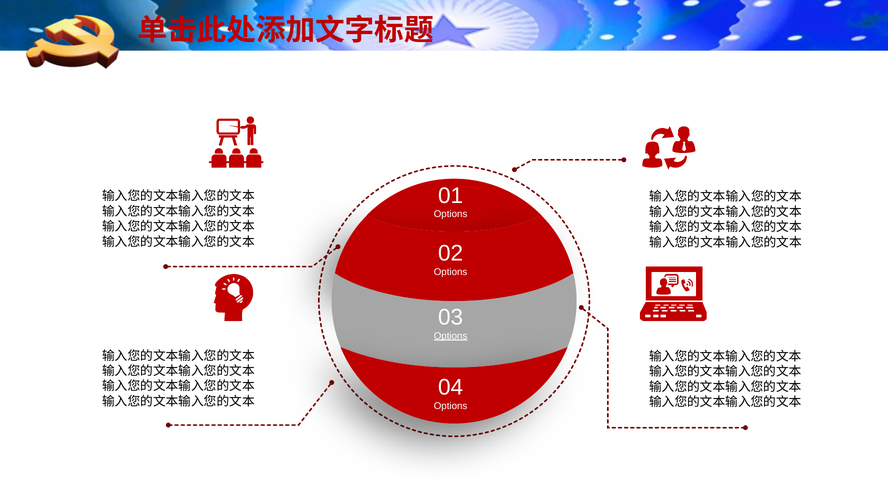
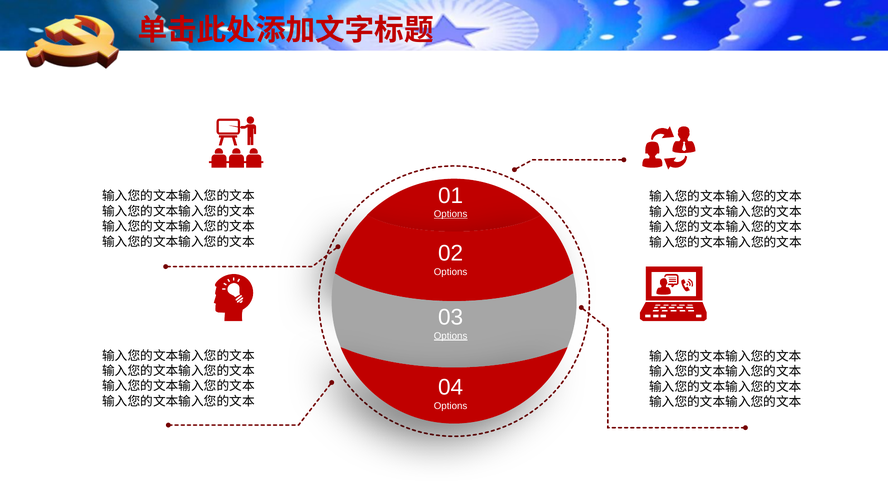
Options underline: none -> present (451, 214)
